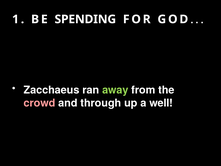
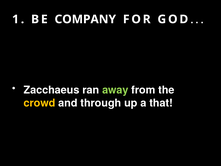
SPENDING: SPENDING -> COMPANY (85, 19)
crowd colour: pink -> yellow (39, 103)
well: well -> that (161, 103)
